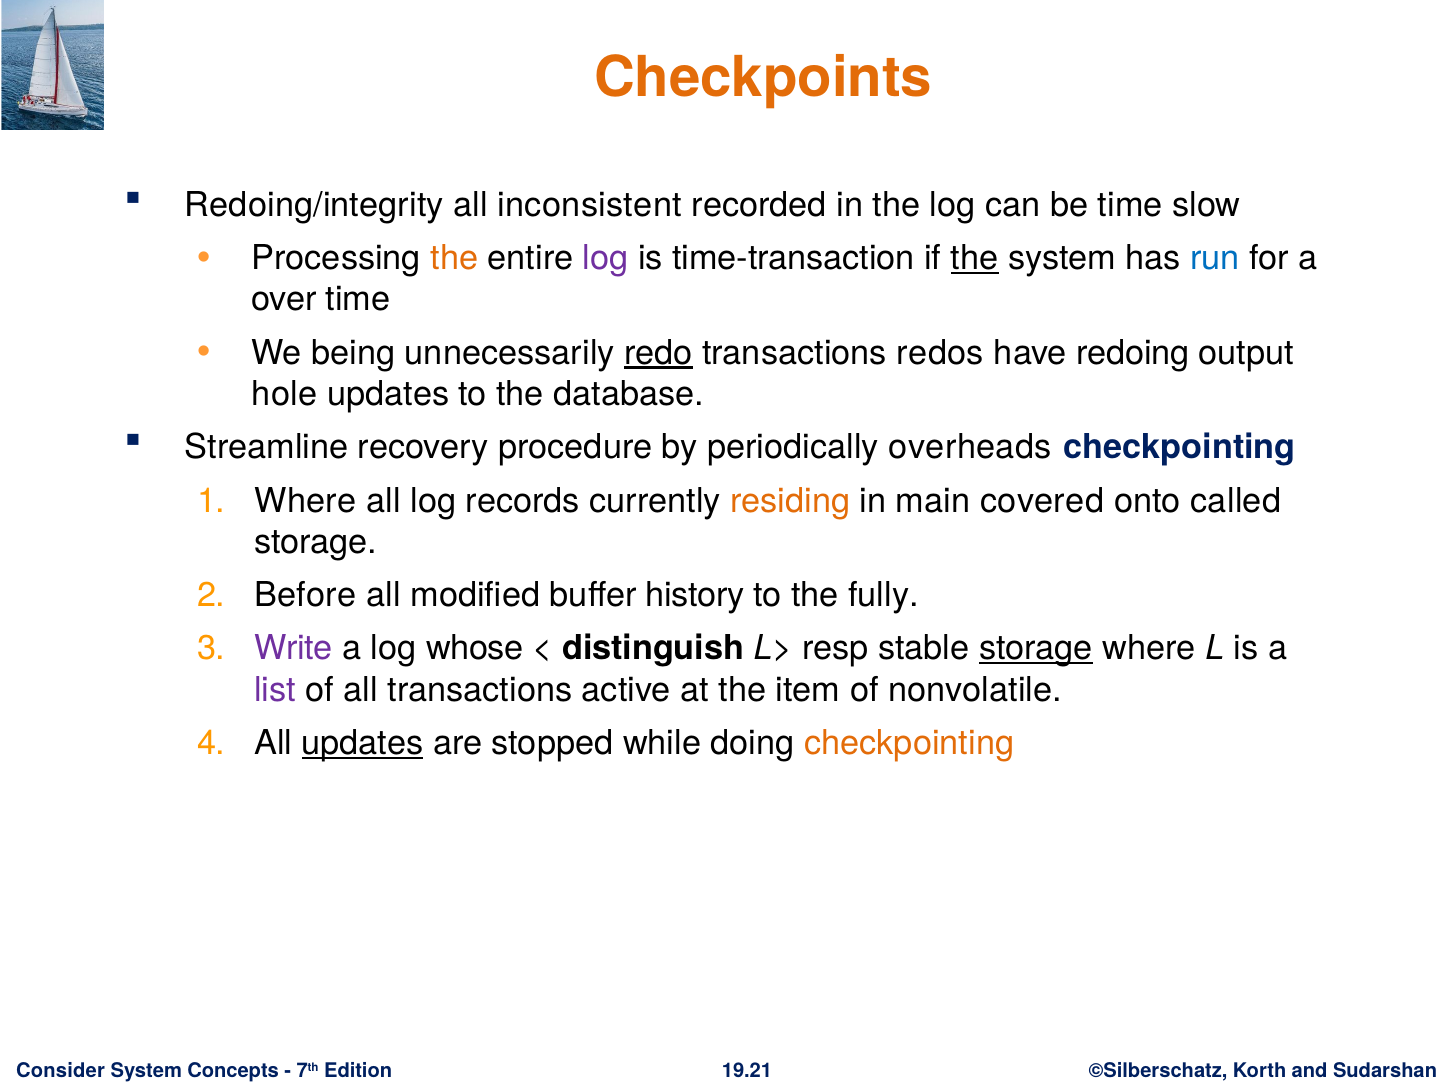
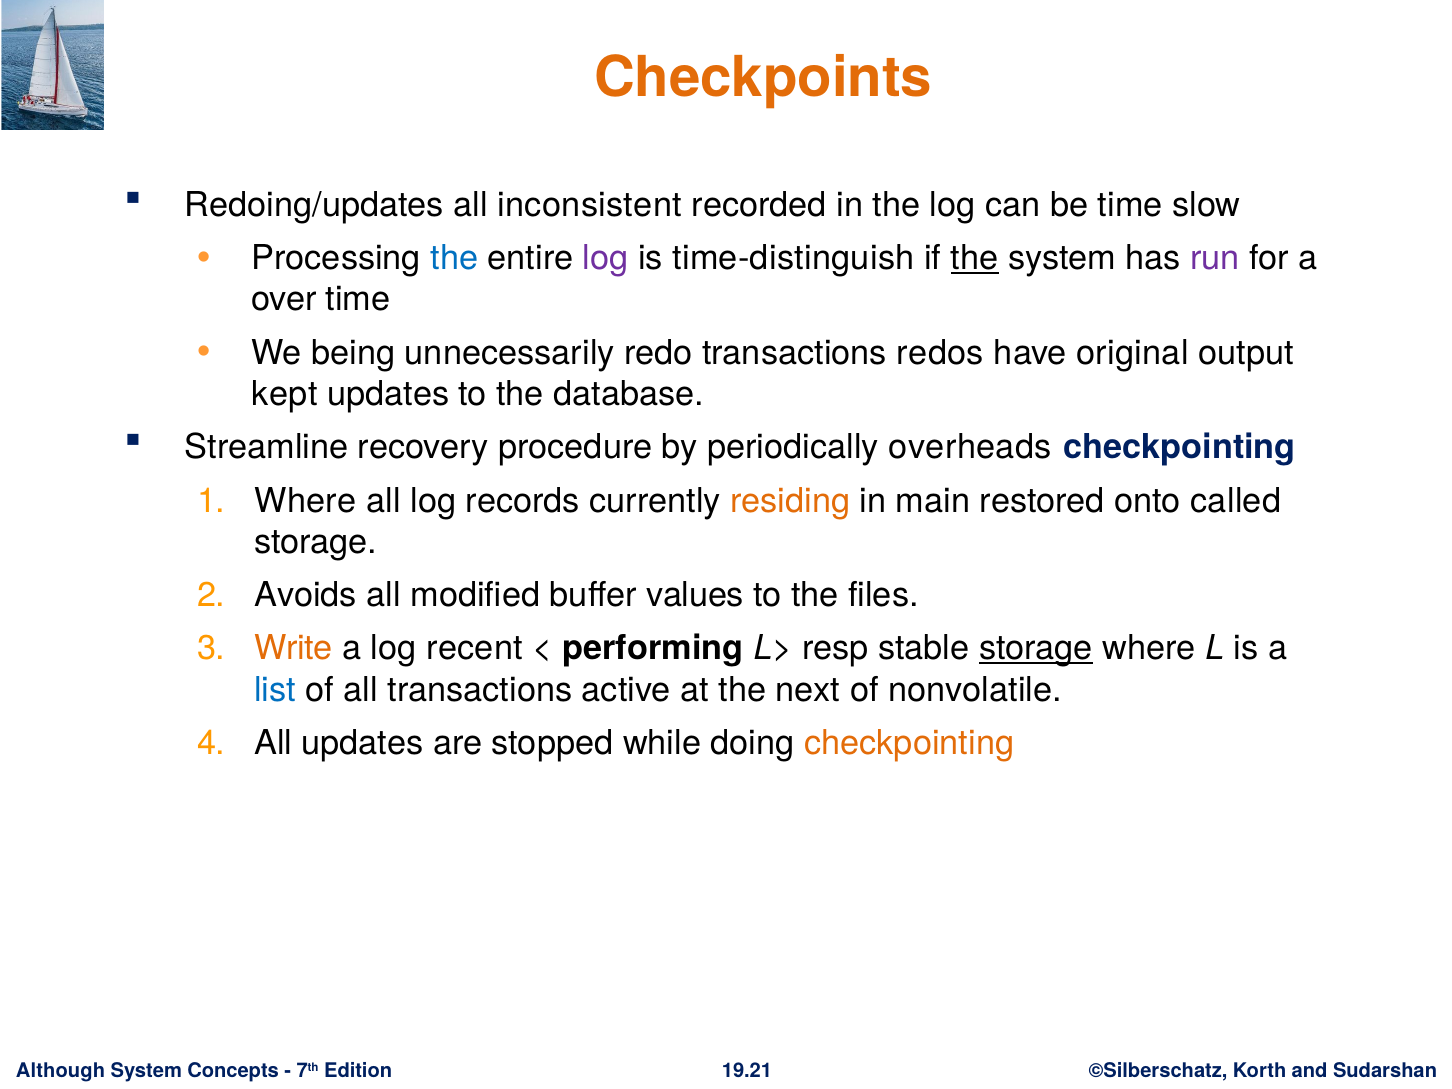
Redoing/integrity: Redoing/integrity -> Redoing/updates (315, 205)
the colour: orange -> blue (454, 258)
time-transaction: time-transaction -> time-distinguish (793, 258)
run colour: blue -> purple (1215, 258)
redo underline: present -> none (658, 353)
redoing: redoing -> original (1133, 353)
hole: hole -> kept (285, 394)
covered: covered -> restored (1042, 501)
Before: Before -> Avoids (306, 595)
history: history -> values (695, 595)
fully: fully -> files (883, 595)
Write colour: purple -> orange (294, 649)
whose: whose -> recent (475, 649)
distinguish: distinguish -> performing (653, 649)
list colour: purple -> blue (275, 690)
item: item -> next (808, 690)
updates underline: present -> none (363, 743)
Consider: Consider -> Although (61, 1071)
